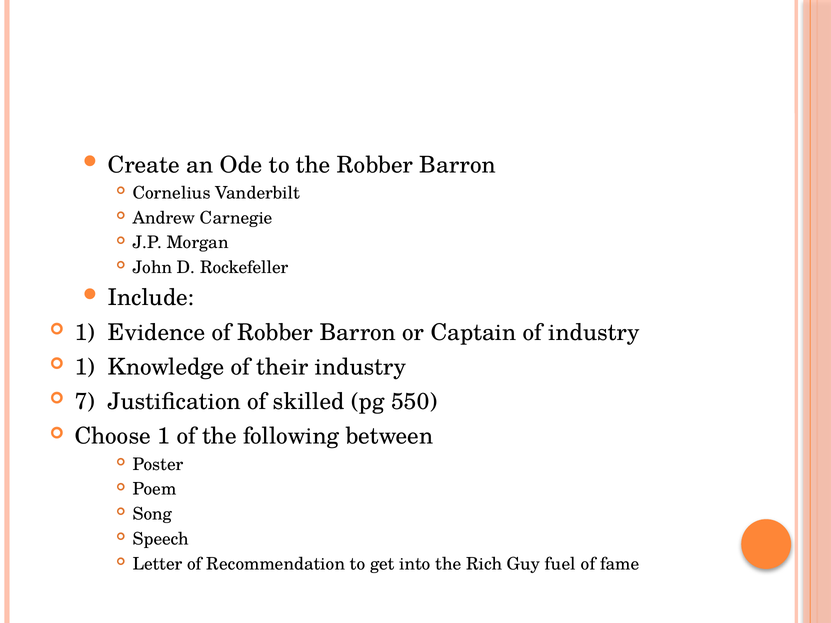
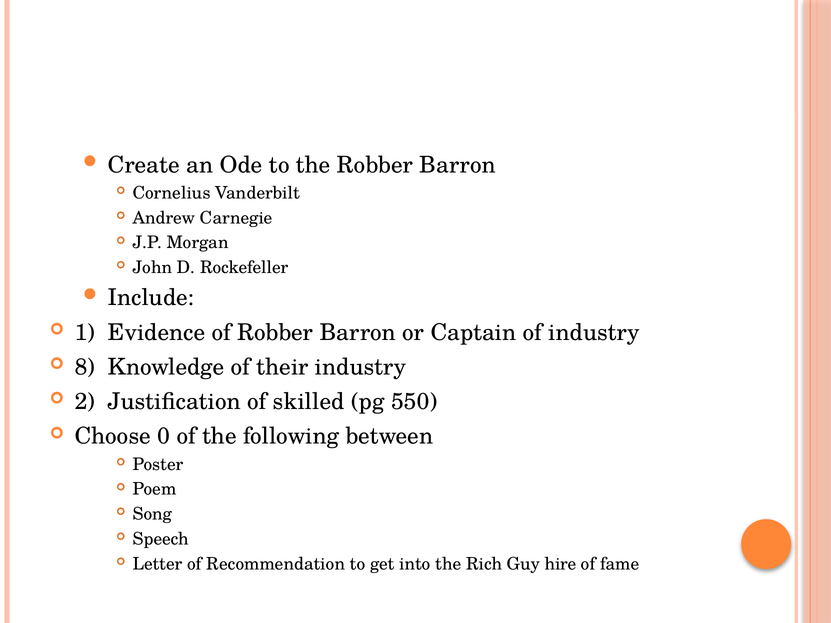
1: 1 -> 8 (85, 367)
7: 7 -> 2 (85, 402)
Choose 1: 1 -> 0 (164, 437)
fuel: fuel -> hire (561, 564)
